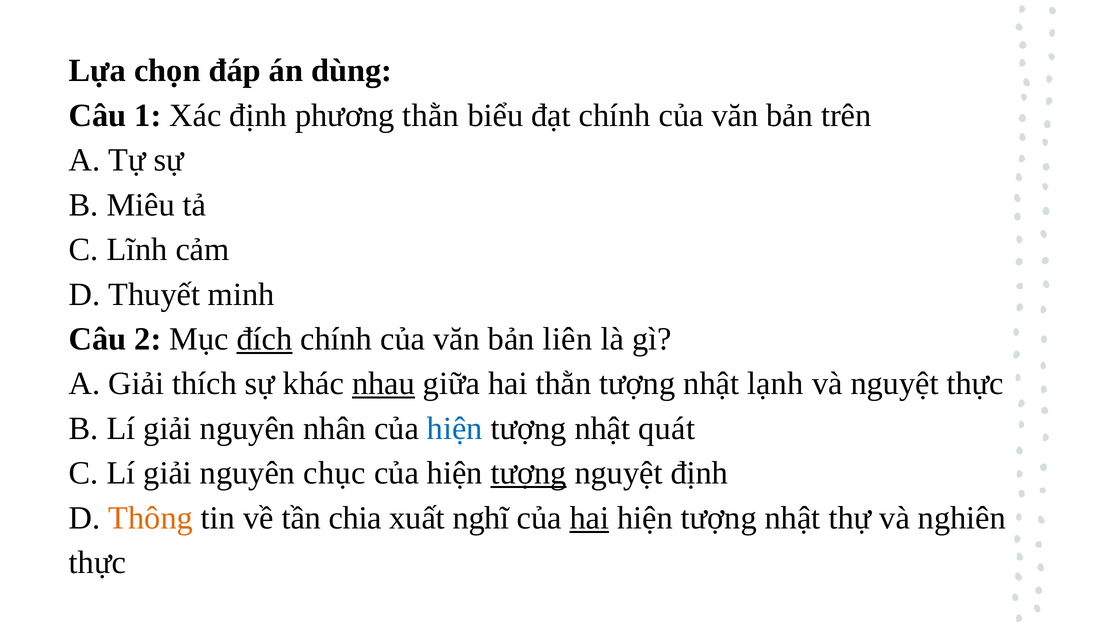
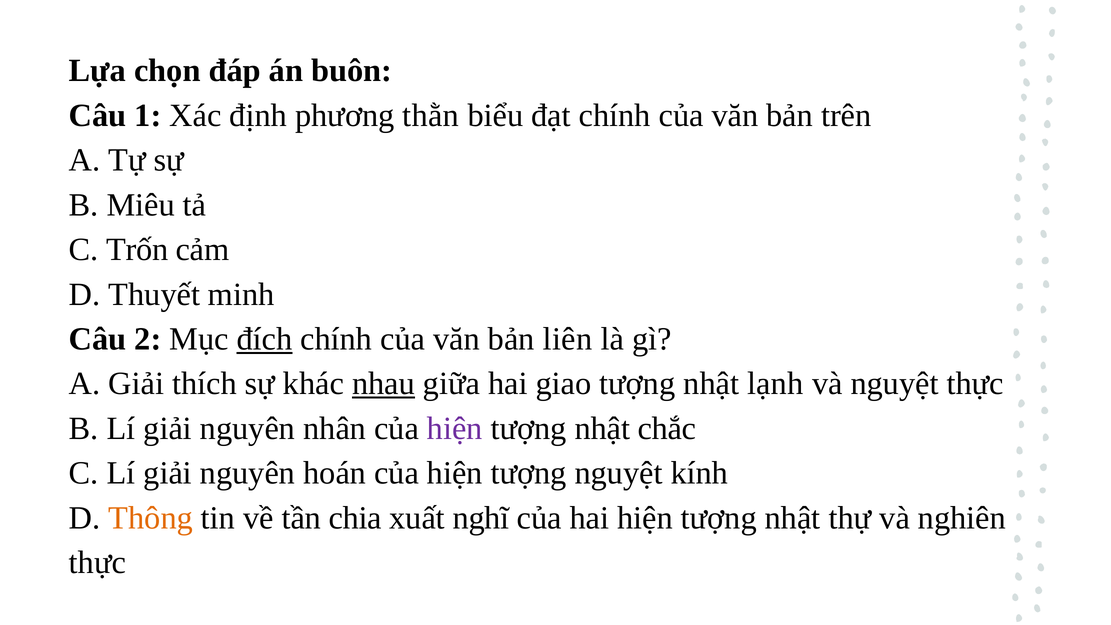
dùng: dùng -> buôn (352, 71)
Lĩnh: Lĩnh -> Trốn (137, 250)
hai thằn: thằn -> giao (563, 384)
hiện colour: blue -> purple (455, 428)
quát: quát -> chắc (667, 428)
chục: chục -> hoán (335, 473)
tượng underline: present -> none (529, 473)
nguyệt định: định -> kính (699, 473)
hai underline: present -> none (589, 518)
